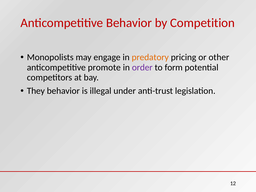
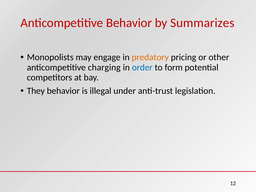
Competition: Competition -> Summarizes (202, 23)
promote: promote -> charging (104, 67)
order colour: purple -> blue (142, 67)
